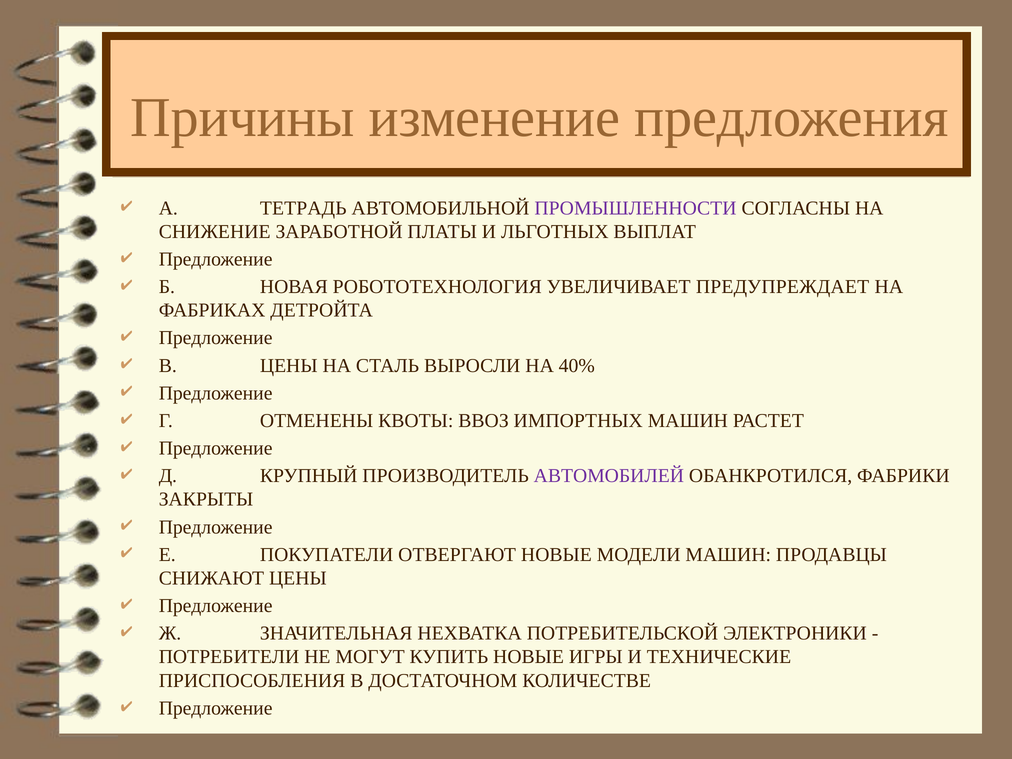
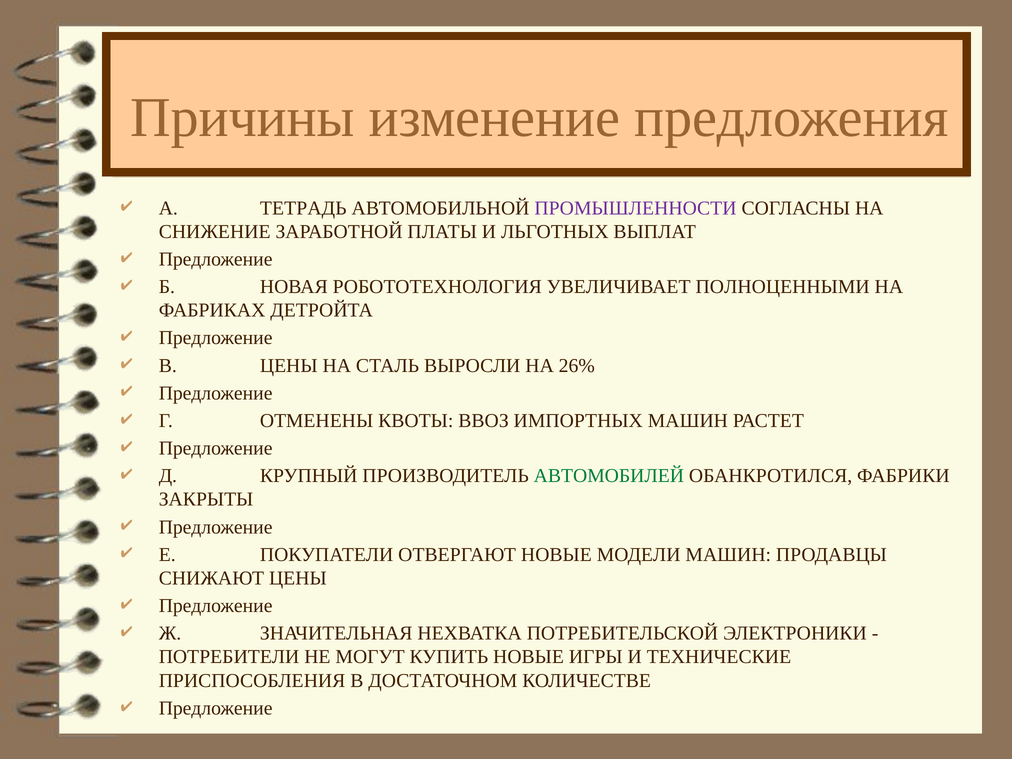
ПРЕДУПРЕЖДАЕТ: ПРЕДУПРЕЖДАЕТ -> ПОЛНОЦЕННЫМИ (783, 287)
40%: 40% -> 26% (577, 366)
АВТОМОБИЛЕЙ colour: purple -> green (609, 476)
